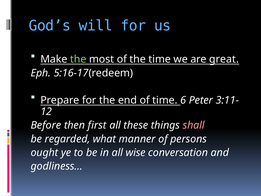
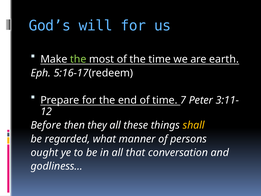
great: great -> earth (224, 59)
6: 6 -> 7 (183, 100)
first: first -> they (97, 125)
shall colour: pink -> yellow (194, 125)
wise: wise -> that (136, 152)
